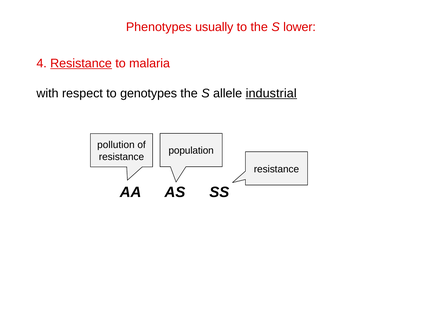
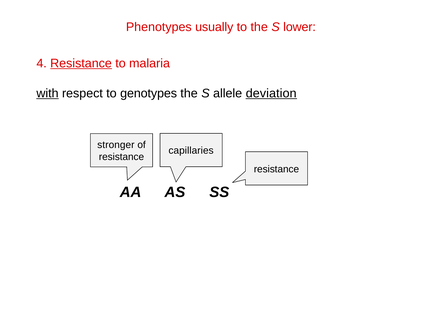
with underline: none -> present (48, 93)
industrial: industrial -> deviation (271, 93)
pollution: pollution -> stronger (116, 145)
population: population -> capillaries (191, 151)
